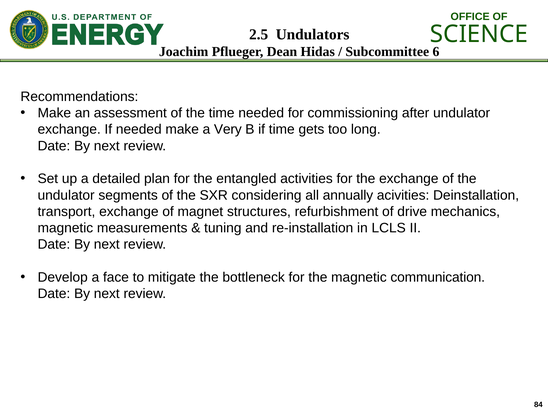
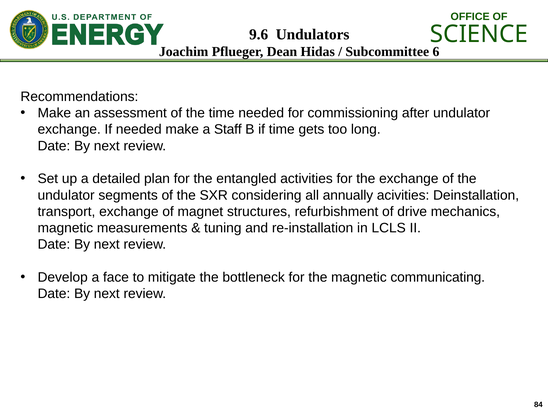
2.5: 2.5 -> 9.6 (259, 34)
Very: Very -> Staff (228, 129)
communication: communication -> communicating (438, 277)
